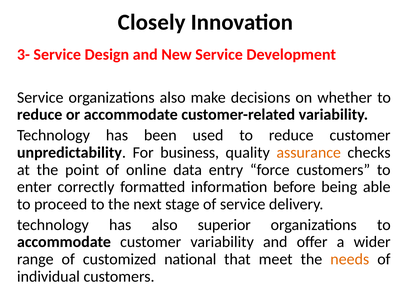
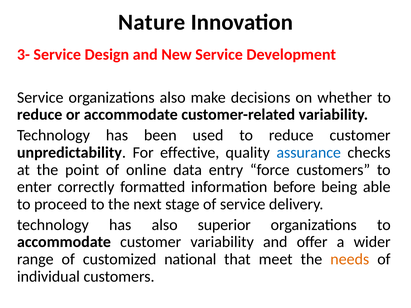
Closely: Closely -> Nature (152, 22)
business: business -> effective (190, 153)
assurance colour: orange -> blue (309, 153)
